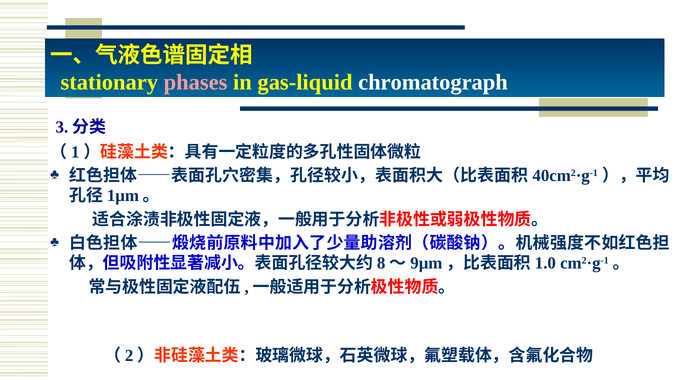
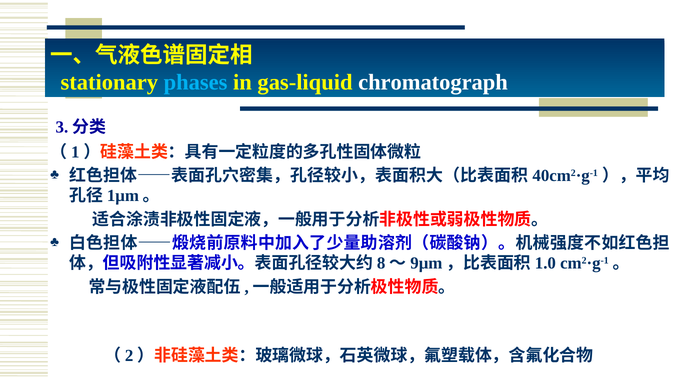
phases colour: pink -> light blue (196, 82)
